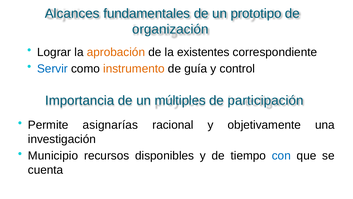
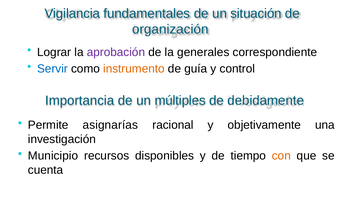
Alcances: Alcances -> Vigilancia (72, 13)
prototipo: prototipo -> situación (256, 13)
aprobación colour: orange -> purple (116, 52)
existentes: existentes -> generales (203, 52)
participación: participación -> debidamente (266, 100)
con colour: blue -> orange (281, 155)
